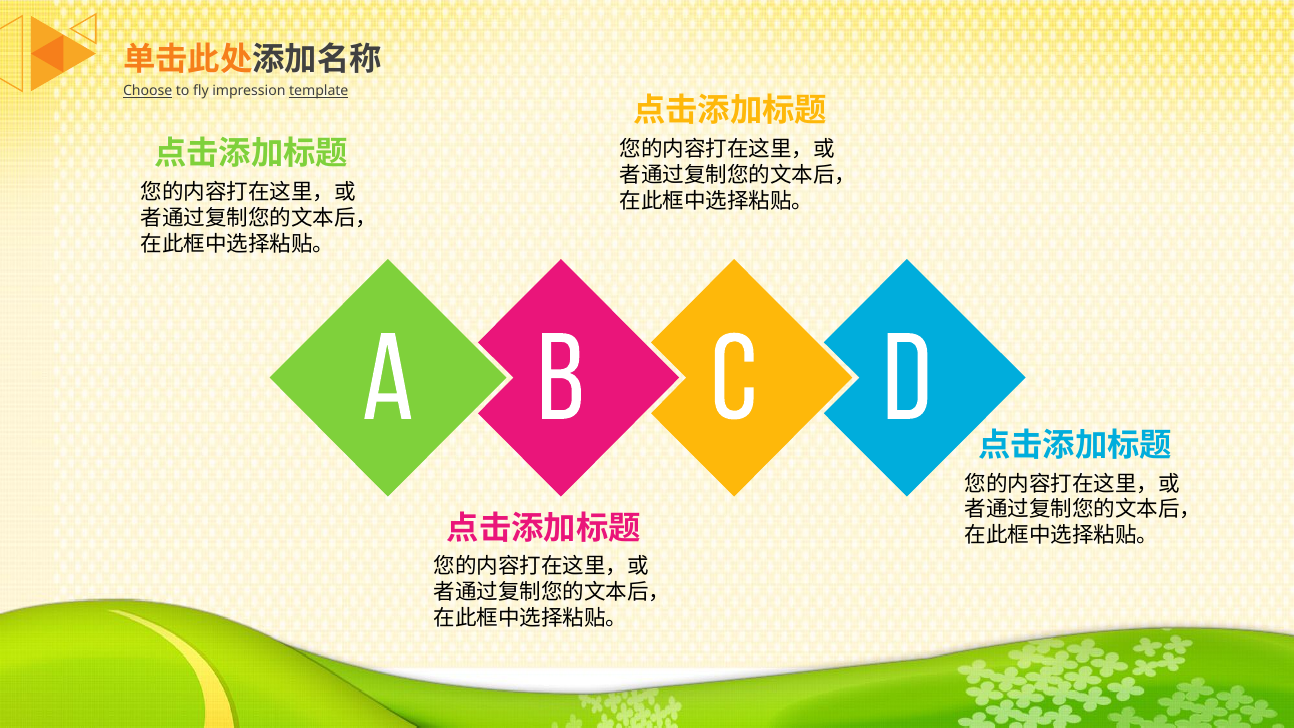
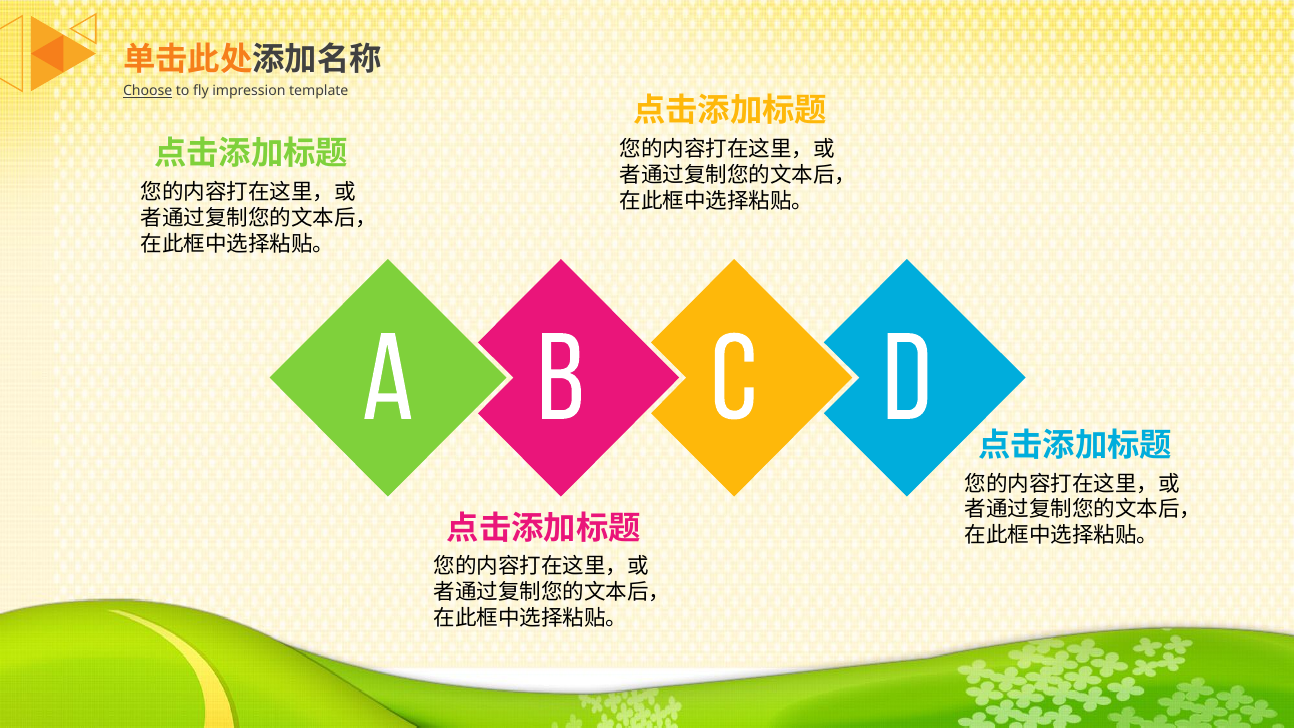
template underline: present -> none (319, 91)
